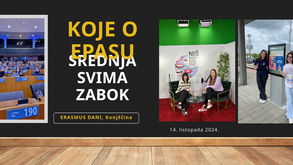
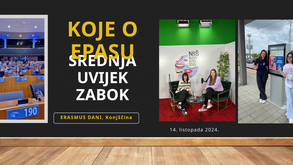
SVIMA: SVIMA -> UVIJEK (103, 78)
